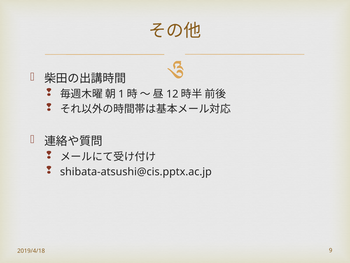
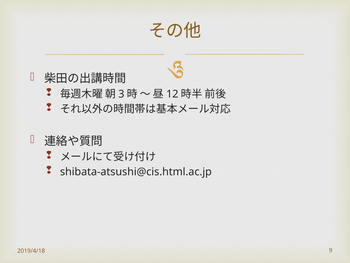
1: 1 -> 3 (121, 94)
shibata-atsushi@cis.pptx.ac.jp: shibata-atsushi@cis.pptx.ac.jp -> shibata-atsushi@cis.html.ac.jp (136, 171)
